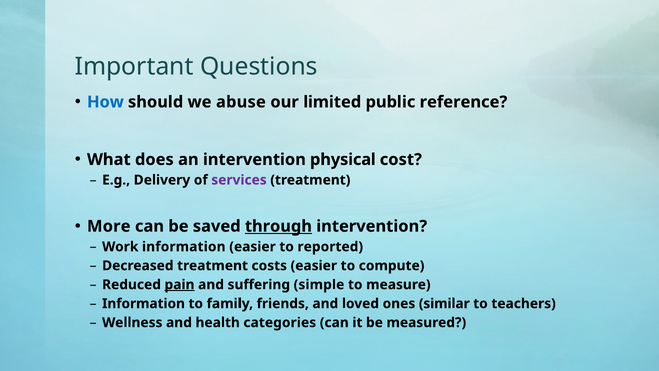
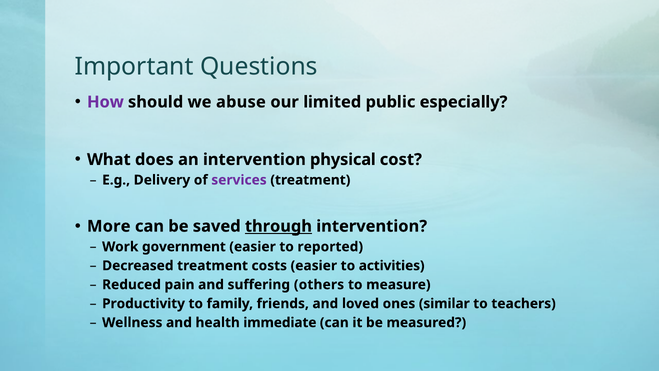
How colour: blue -> purple (105, 102)
reference: reference -> especially (464, 102)
Work information: information -> government (184, 247)
compute: compute -> activities (392, 266)
pain underline: present -> none (180, 285)
simple: simple -> others (319, 285)
Information: Information -> Productivity (144, 303)
categories: categories -> immediate (280, 322)
